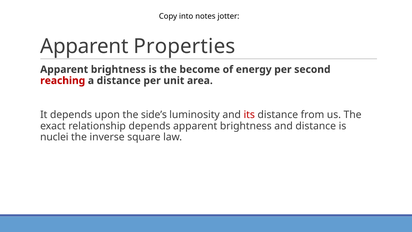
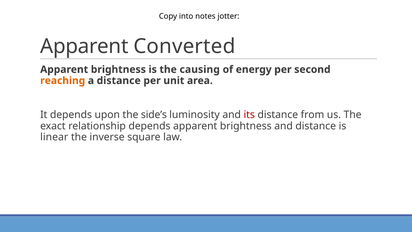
Properties: Properties -> Converted (184, 46)
become: become -> causing (200, 69)
reaching colour: red -> orange (63, 81)
nuclei: nuclei -> linear (54, 137)
